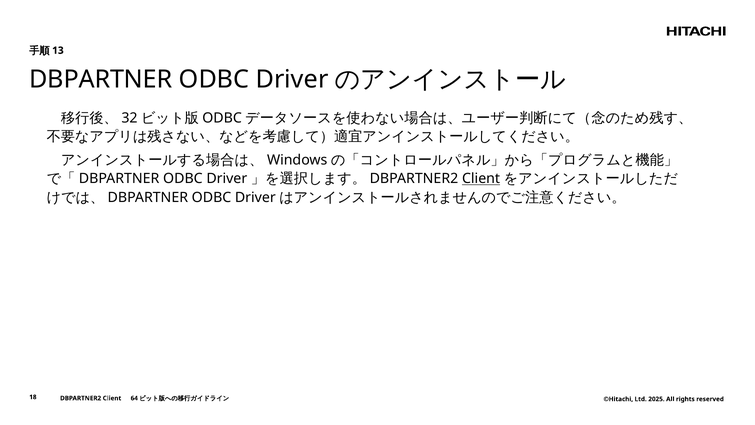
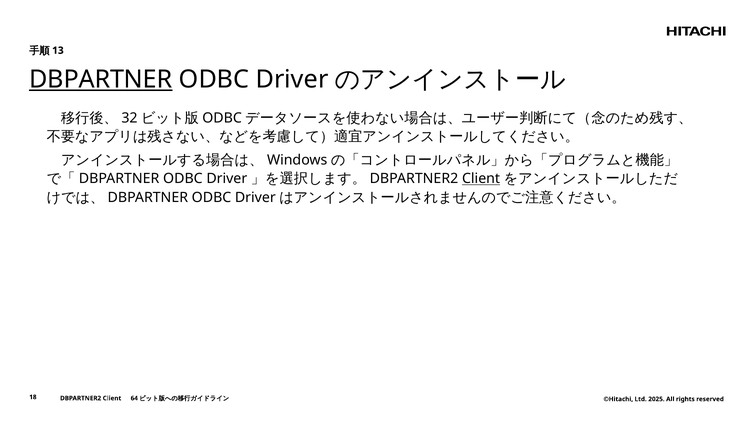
DBPARTNER underline: none -> present (101, 79)
